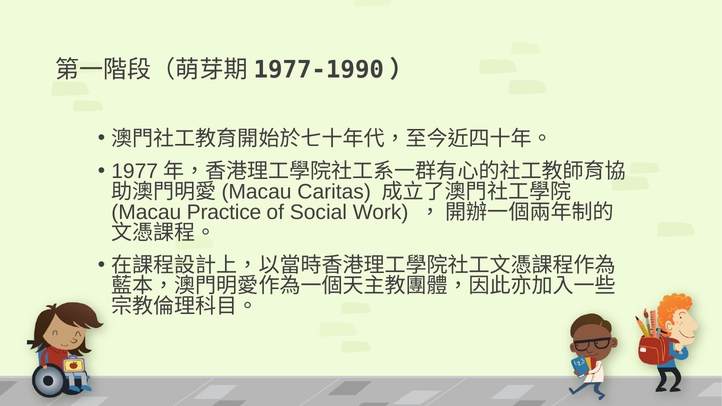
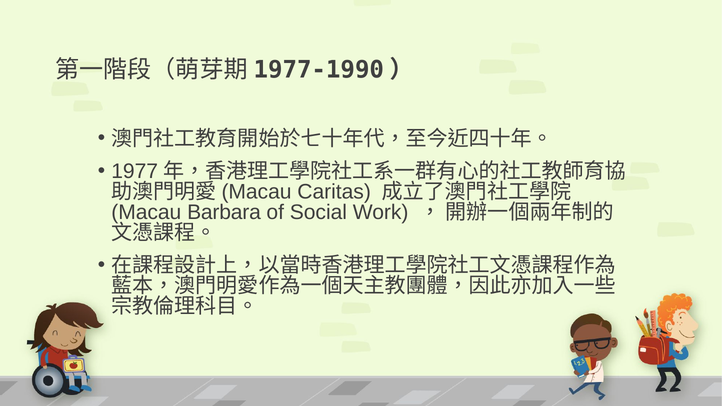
Practice: Practice -> Barbara (224, 212)
